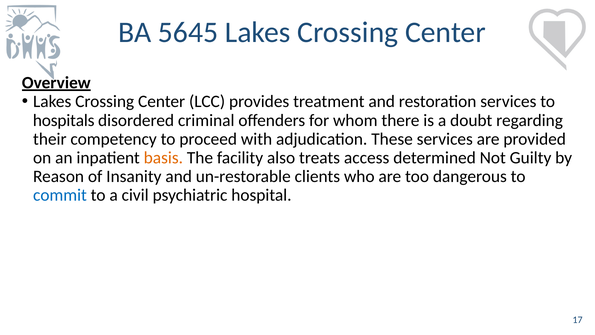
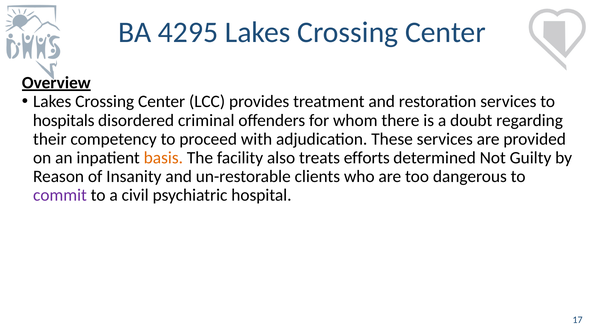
5645: 5645 -> 4295 (188, 32)
access: access -> efforts (367, 158)
commit colour: blue -> purple (60, 195)
